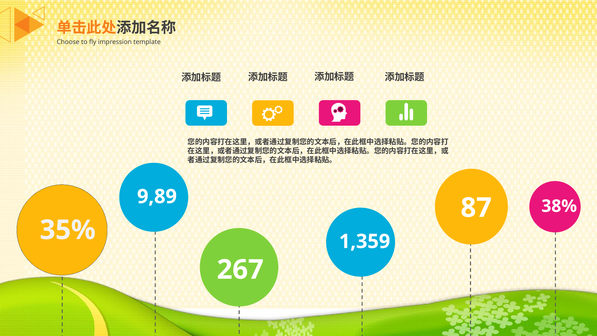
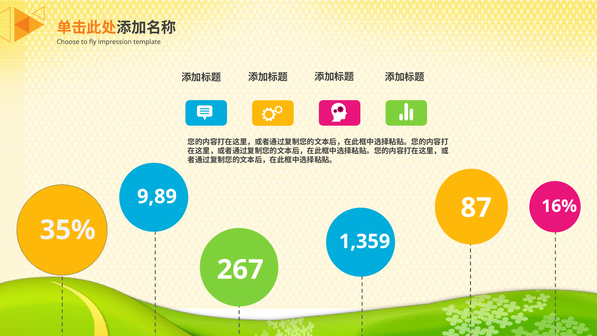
38%: 38% -> 16% (559, 206)
